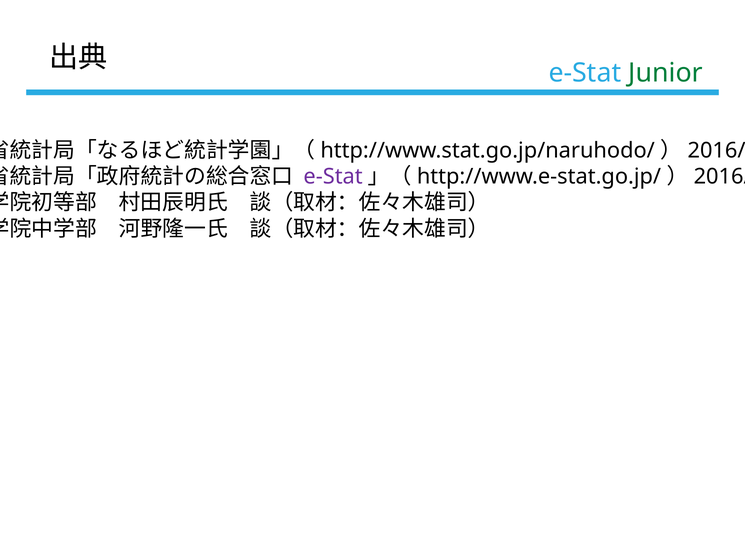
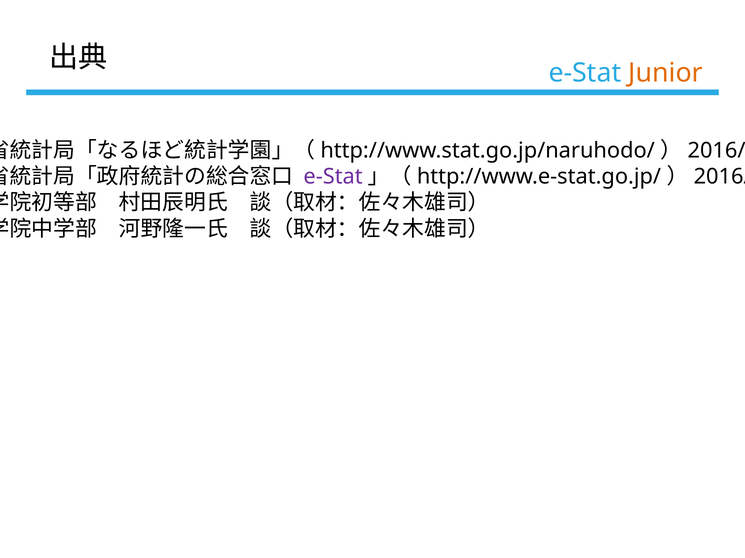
Junior colour: green -> orange (666, 73)
